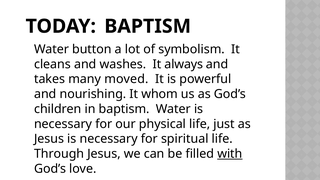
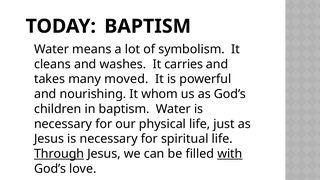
button: button -> means (92, 49)
always: always -> carries (184, 64)
Through underline: none -> present (59, 154)
